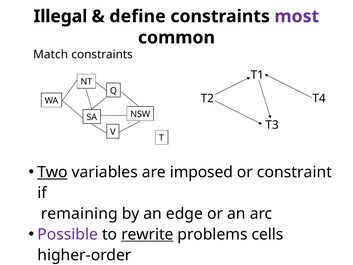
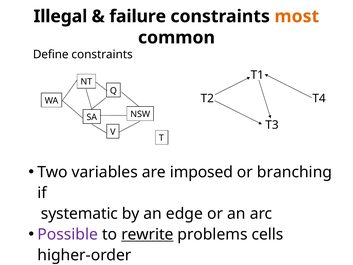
define: define -> failure (138, 16)
most colour: purple -> orange (297, 16)
Match: Match -> Define (51, 54)
Two underline: present -> none (53, 172)
constraint: constraint -> branching (295, 172)
remaining: remaining -> systematic (79, 213)
